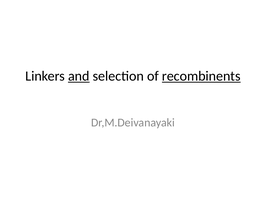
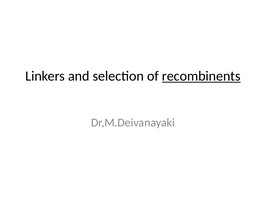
and underline: present -> none (79, 76)
